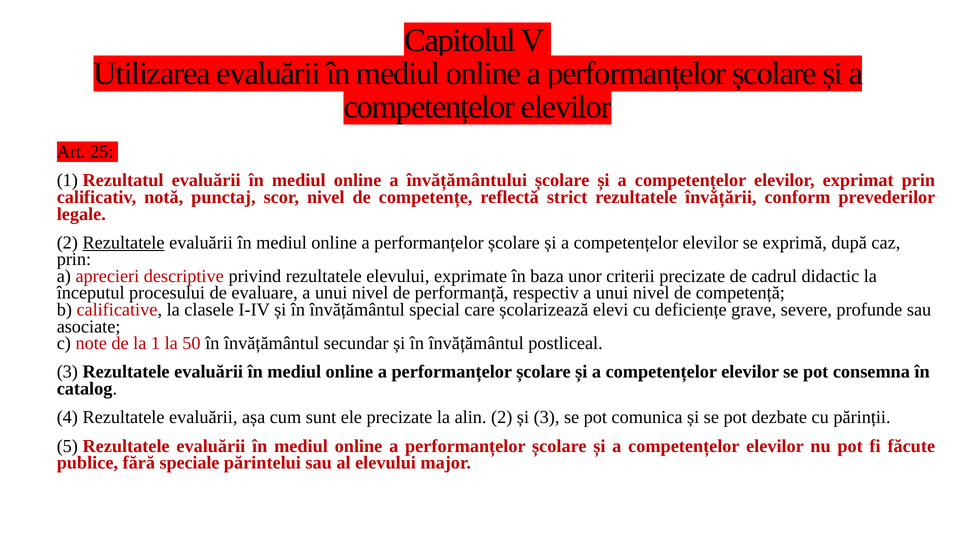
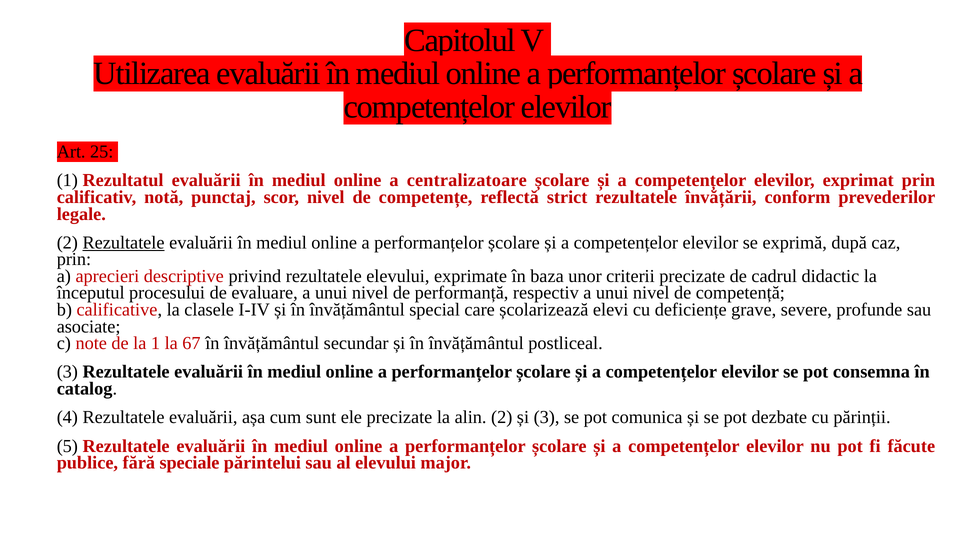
învățământului: învățământului -> centralizatoare (467, 180)
50: 50 -> 67 (191, 343)
